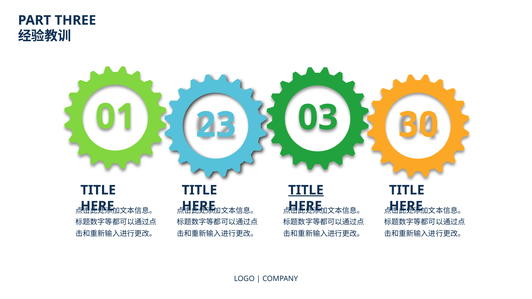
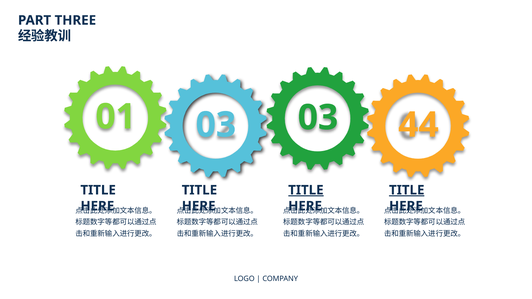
01 23: 23 -> 03 (216, 125)
30: 30 -> 44 (418, 125)
TITLE underline: none -> present (407, 190)
